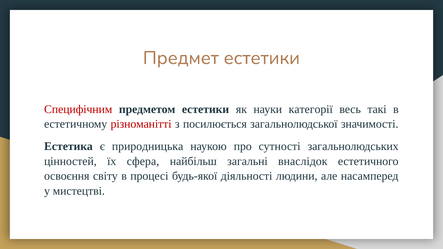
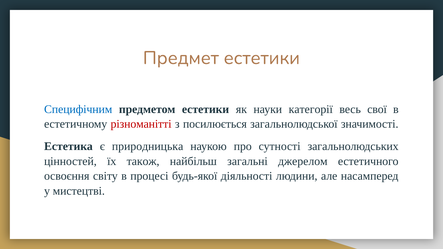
Специфічним colour: red -> blue (78, 109)
такі: такі -> свої (377, 109)
сфера: сфера -> також (143, 161)
внаслідок: внаслідок -> джерелом (303, 161)
